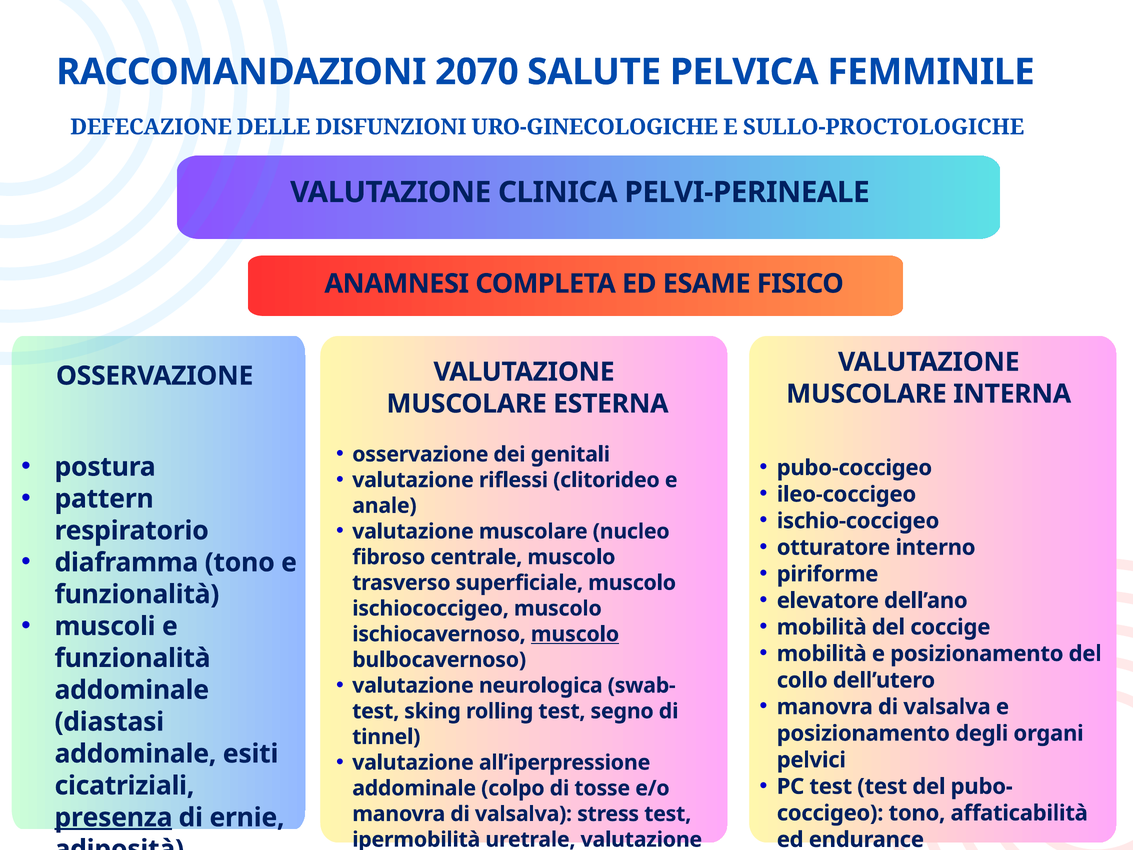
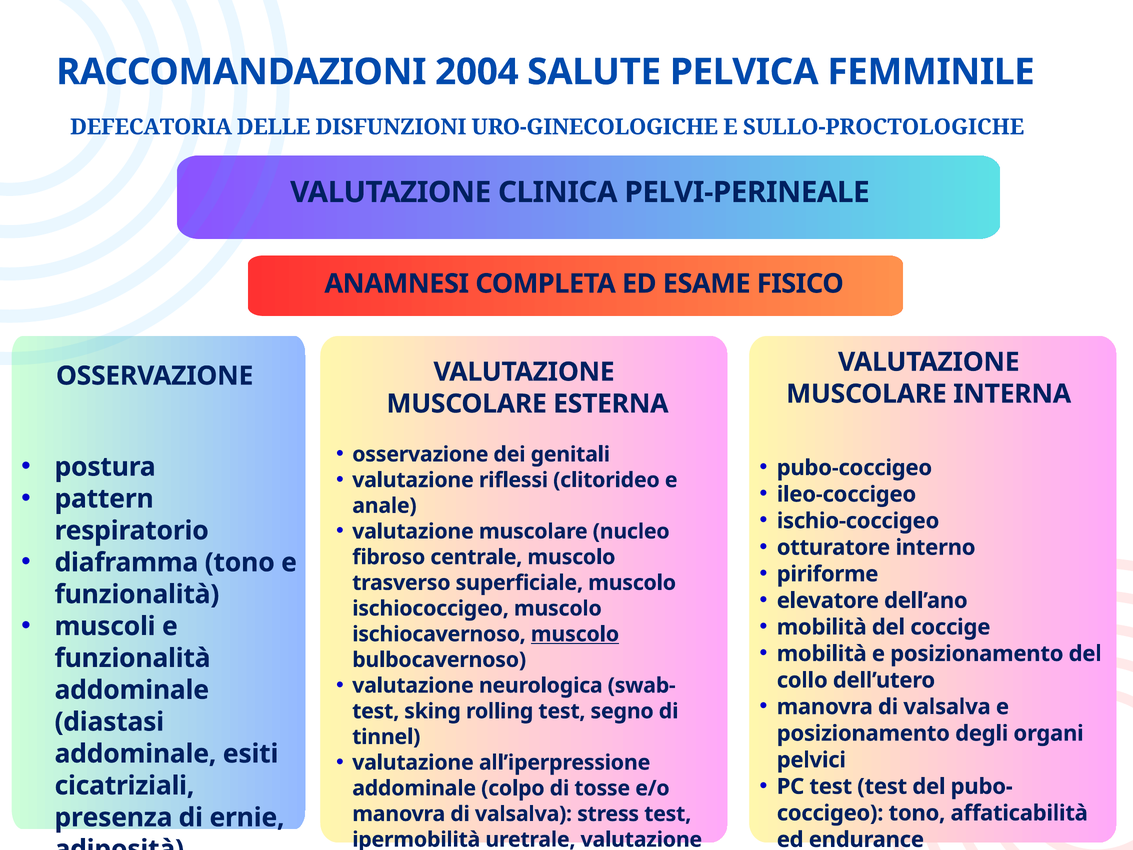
2070: 2070 -> 2004 (477, 72)
DEFECAZIONE: DEFECAZIONE -> DEFECATORIA (151, 127)
presenza underline: present -> none (113, 817)
